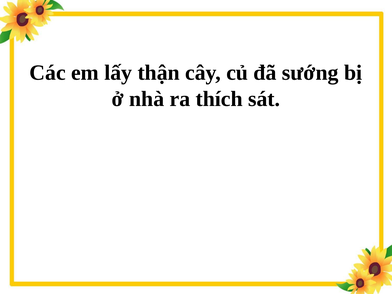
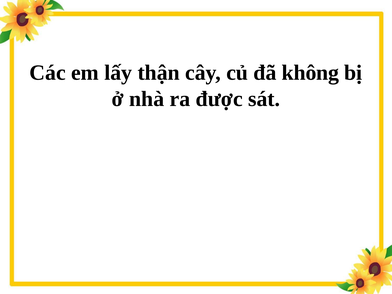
sướng: sướng -> không (310, 73)
thích: thích -> được (219, 99)
